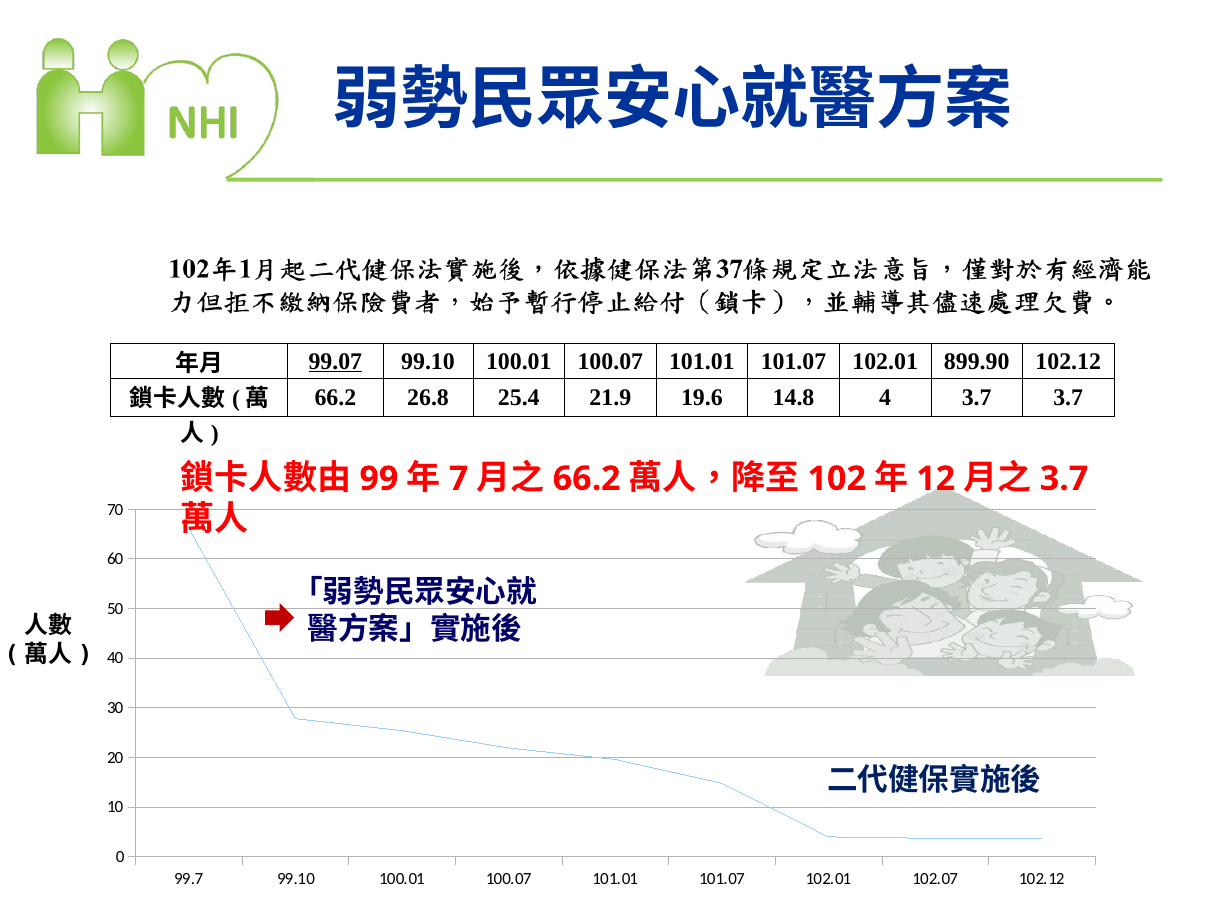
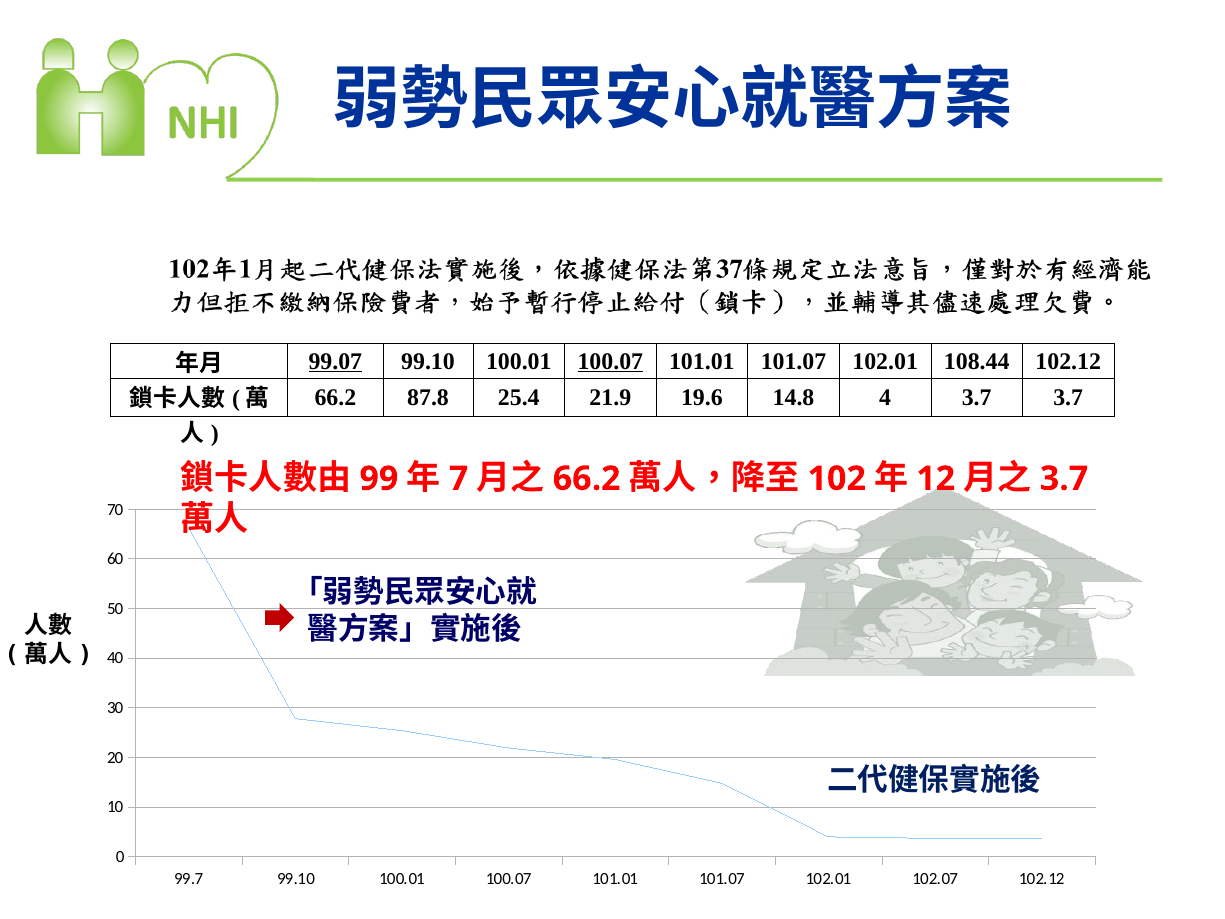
100.07 underline: none -> present (610, 361)
899.90: 899.90 -> 108.44 (977, 361)
26.8: 26.8 -> 87.8 (428, 398)
